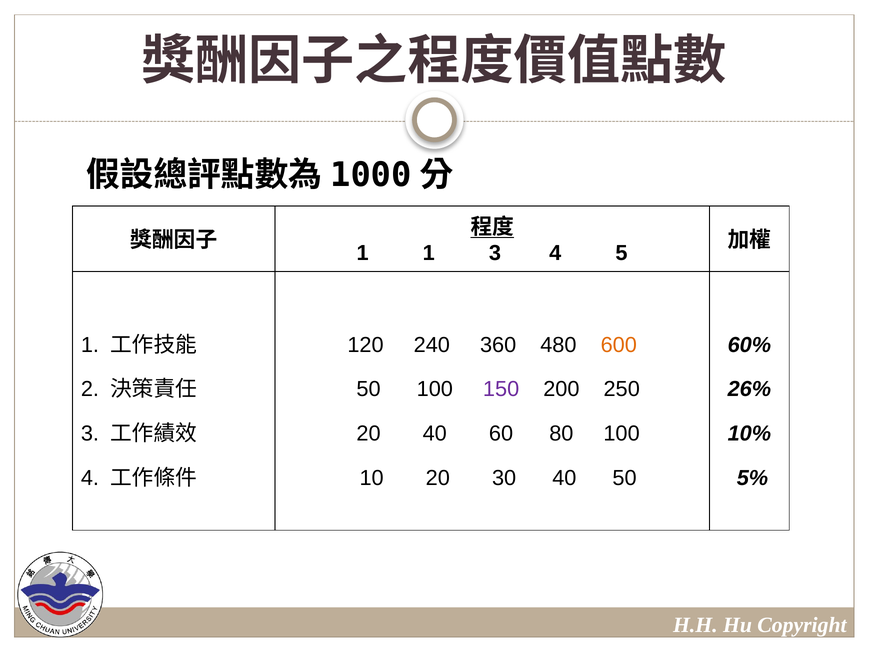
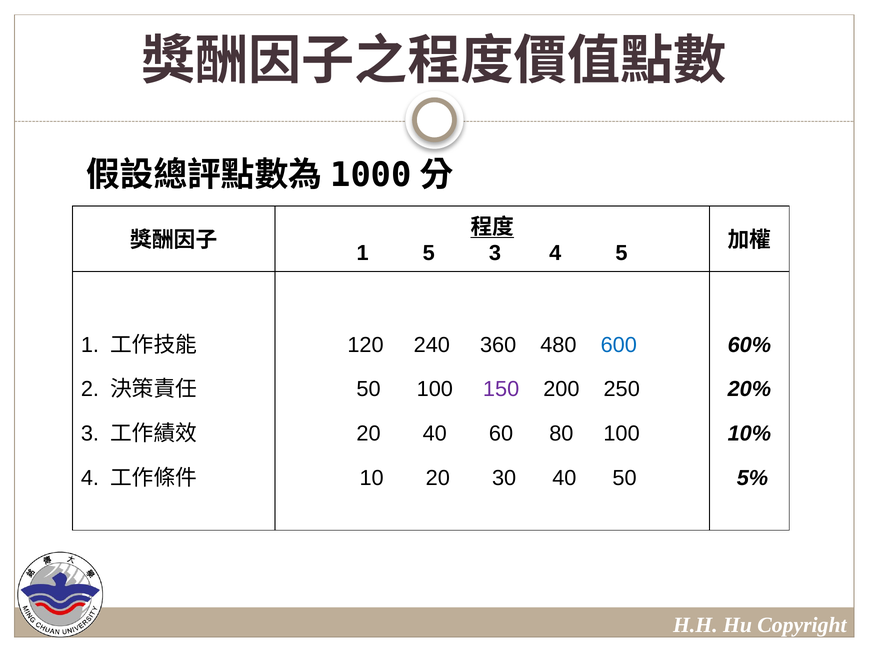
1 1: 1 -> 5 (429, 253)
600 colour: orange -> blue (619, 345)
26%: 26% -> 20% (749, 389)
